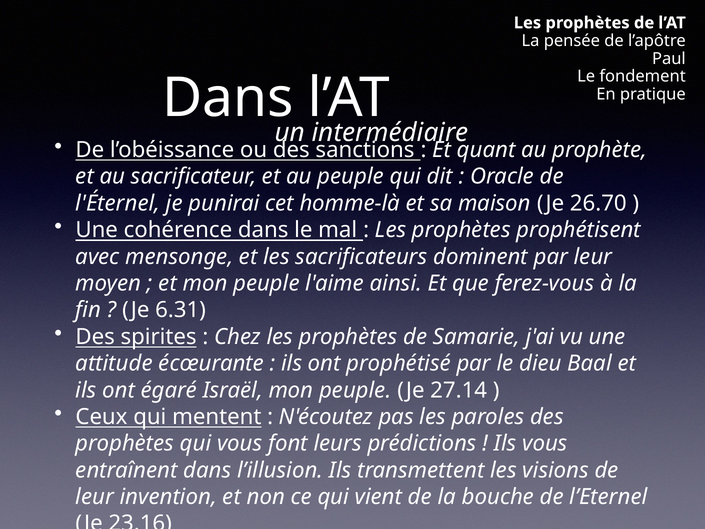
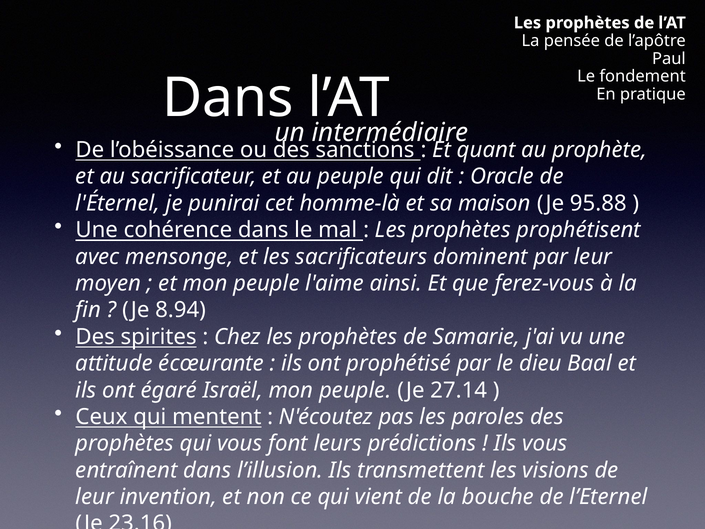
26.70: 26.70 -> 95.88 (598, 203)
6.31: 6.31 -> 8.94 (181, 310)
